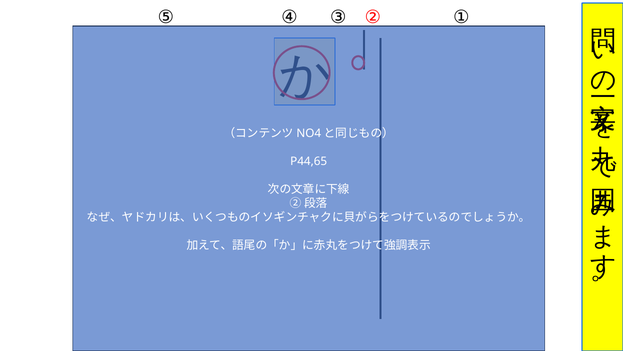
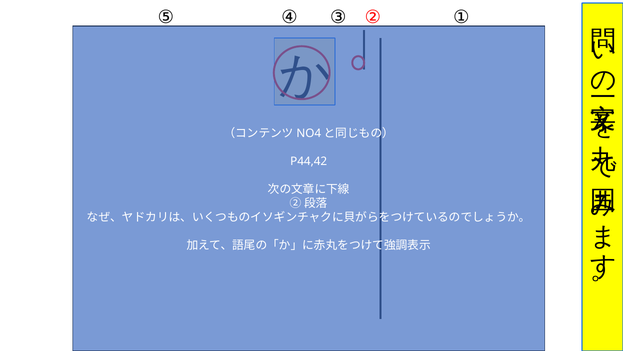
P44,65: P44,65 -> P44,42 (309, 161)
